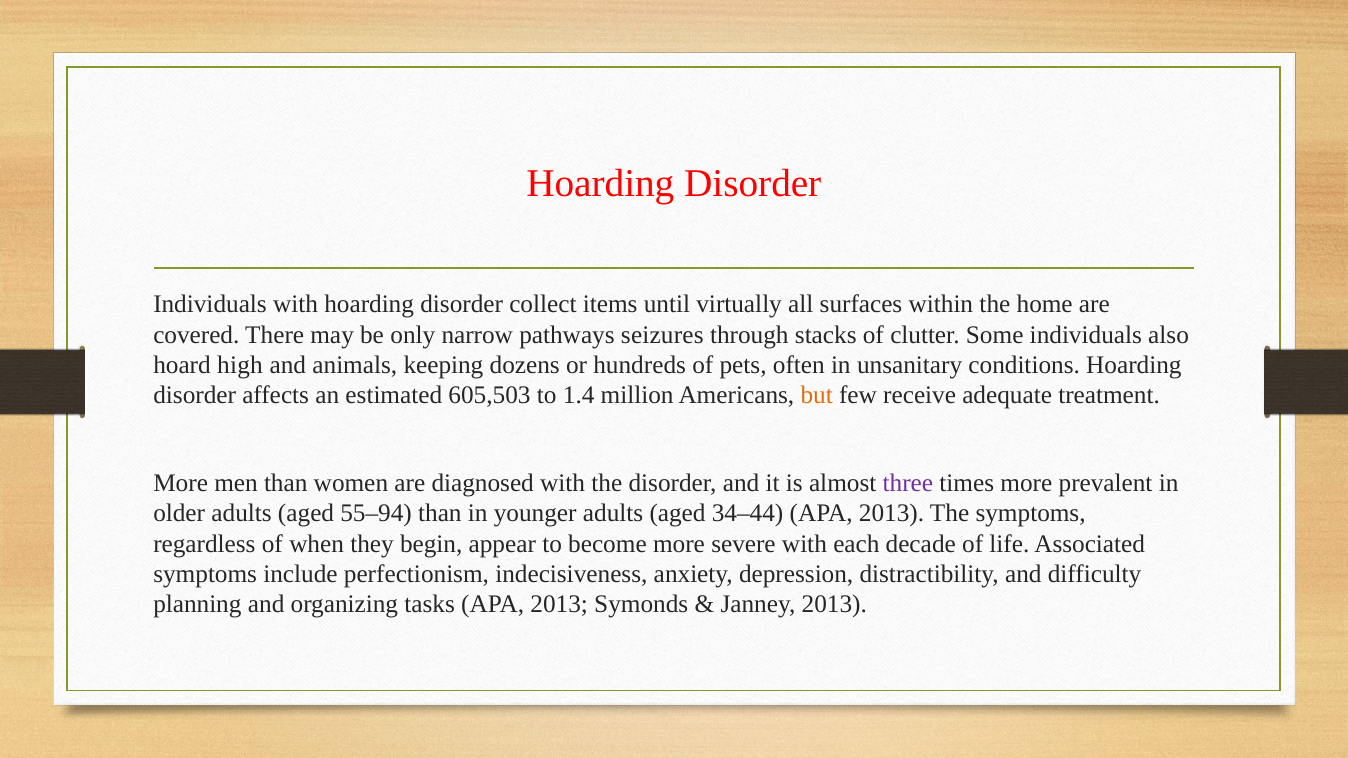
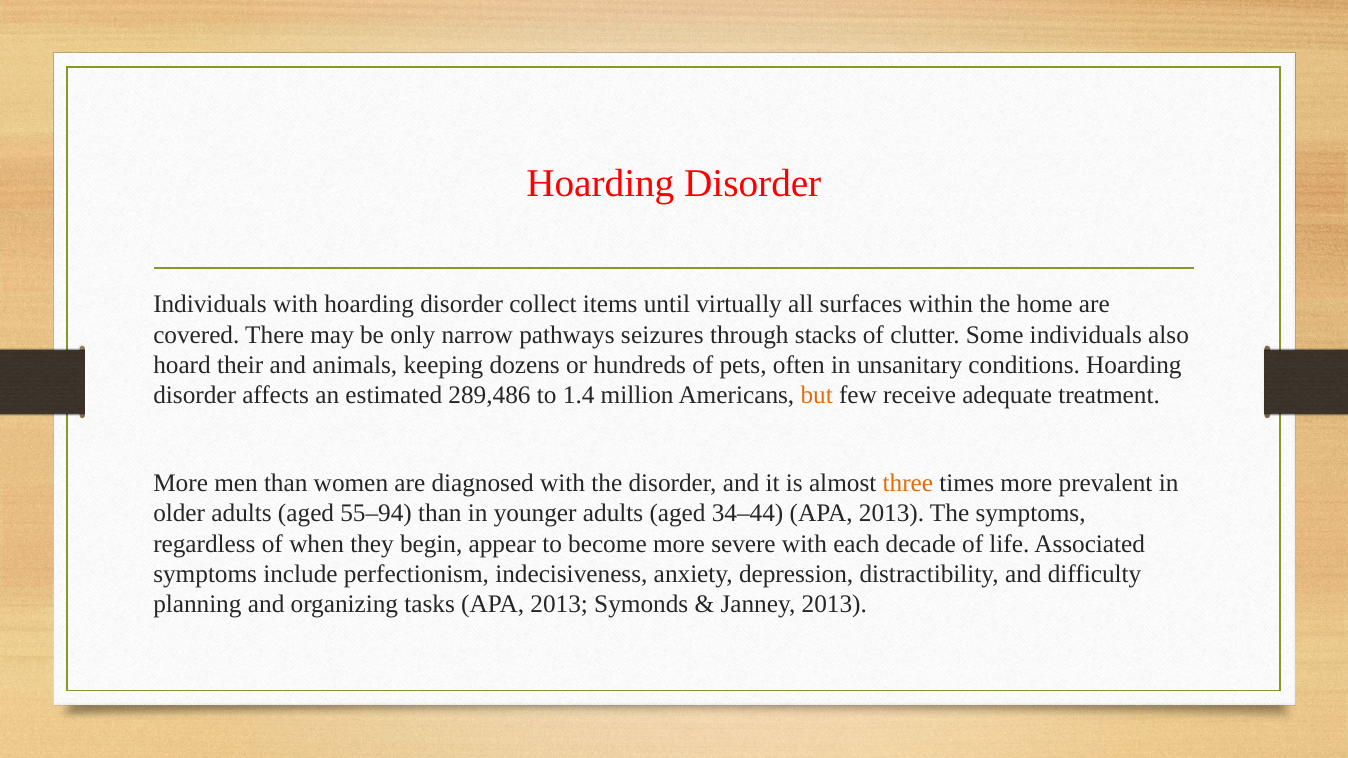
high: high -> their (240, 365)
605,503: 605,503 -> 289,486 (490, 396)
three colour: purple -> orange (908, 483)
